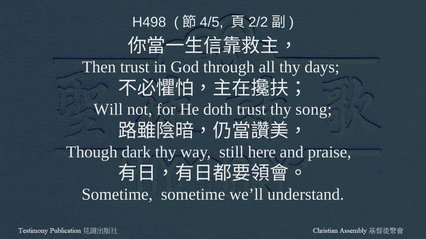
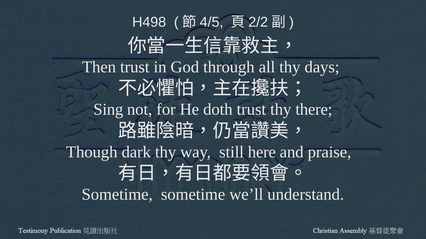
Will: Will -> Sing (108, 110)
song: song -> there (314, 110)
